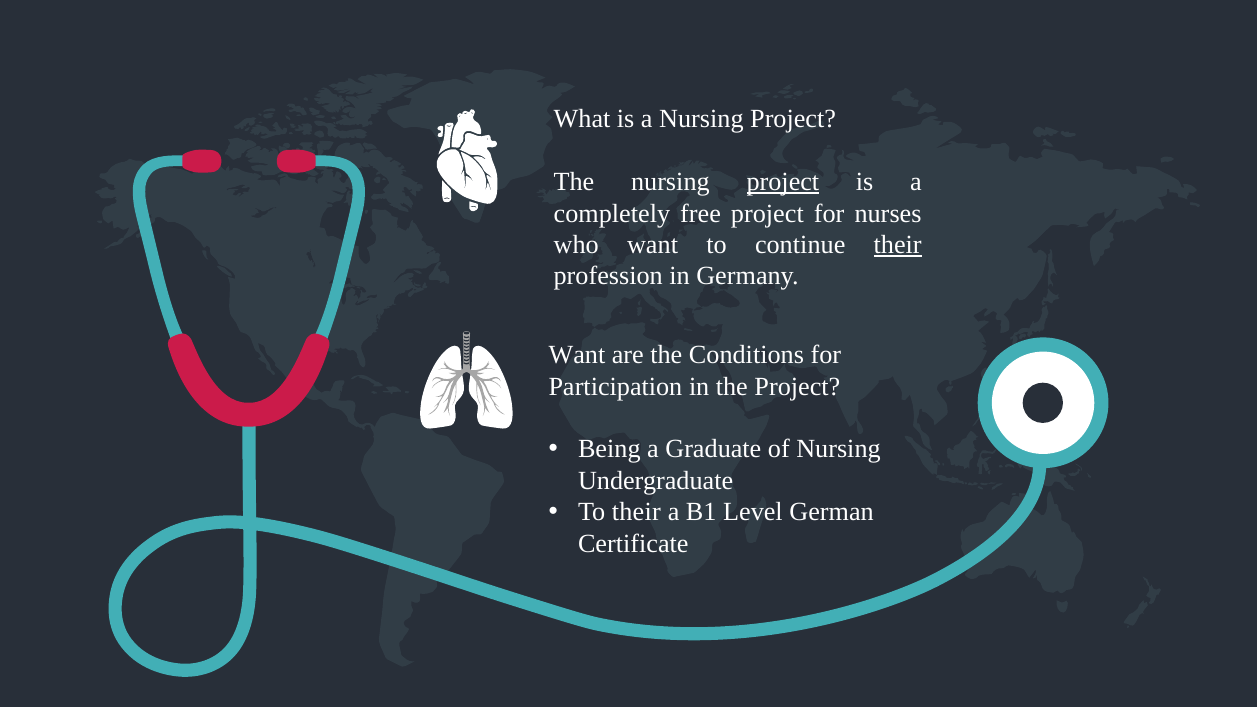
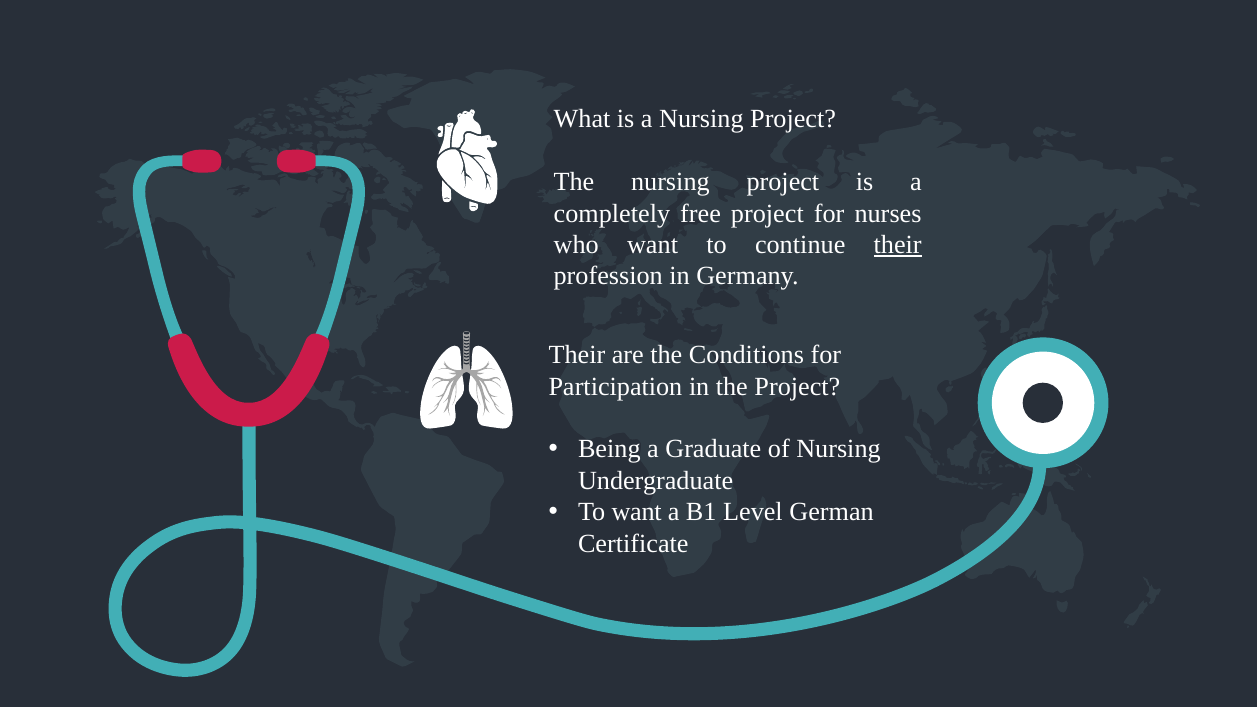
project underline: present -> none (783, 182)
Want: Want -> Their (577, 355)
To their: their -> want (637, 512)
